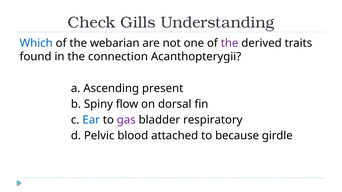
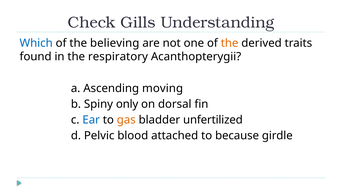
webarian: webarian -> believing (115, 43)
the colour: purple -> orange (230, 43)
connection: connection -> respiratory (118, 57)
present: present -> moving (163, 88)
flow: flow -> only (127, 104)
gas colour: purple -> orange (126, 120)
respiratory: respiratory -> unfertilized (213, 120)
